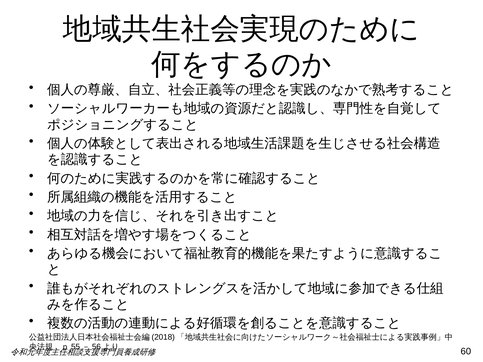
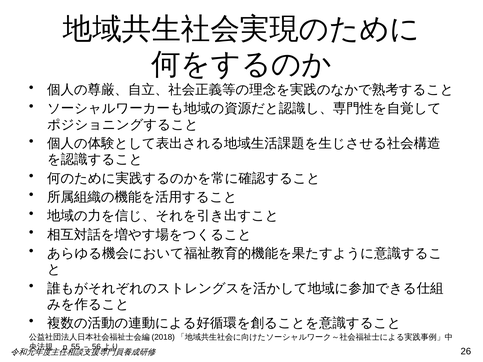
60: 60 -> 26 (466, 352)
